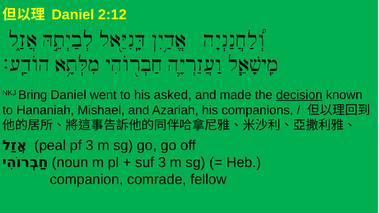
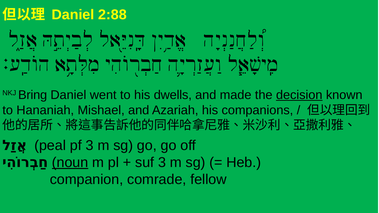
2:12: 2:12 -> 2:88 (112, 15)
asked: asked -> dwells (173, 95)
noun underline: none -> present (70, 163)
